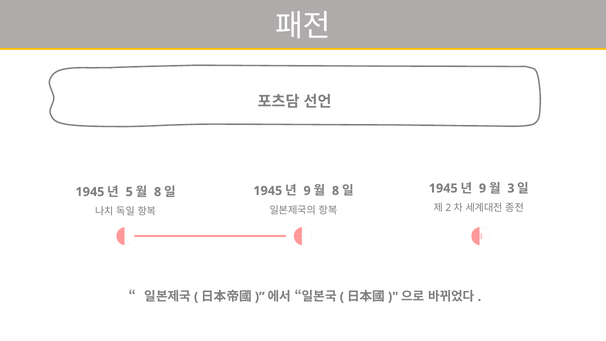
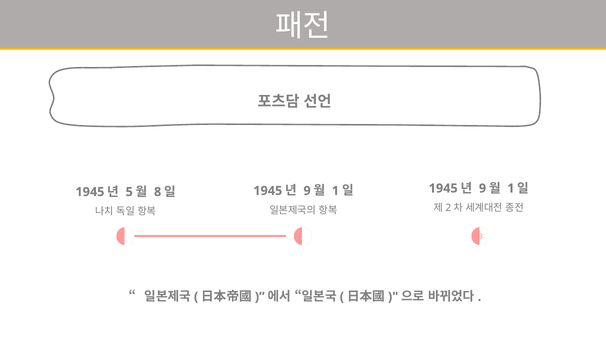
3: 3 -> 1 (511, 188)
8: 8 -> 1 (335, 191)
